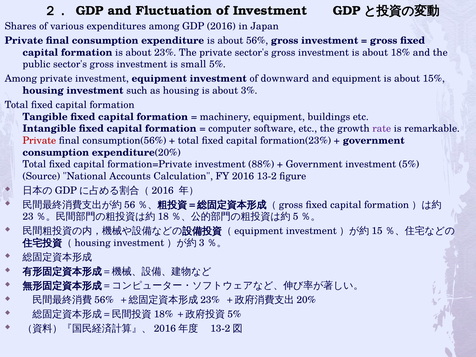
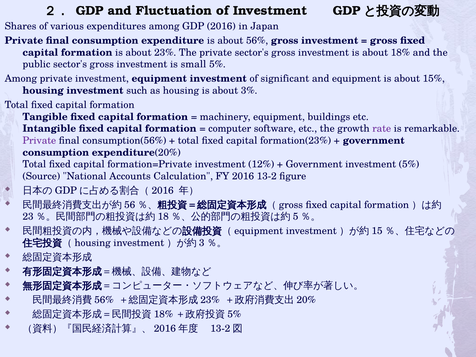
downward: downward -> significant (285, 79)
Private colour: red -> purple (39, 141)
88%: 88% -> 12% (261, 164)
